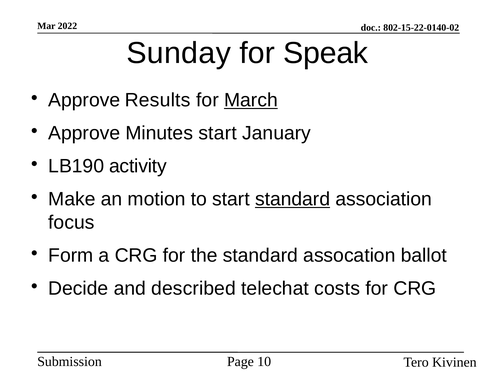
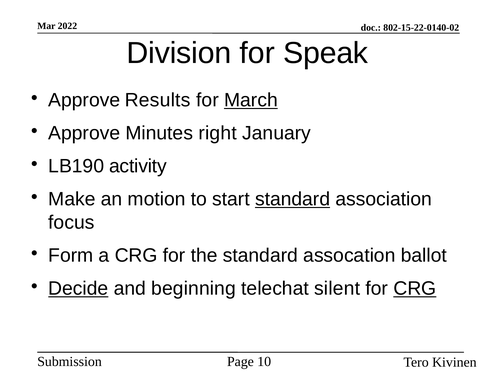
Sunday: Sunday -> Division (179, 53)
Minutes start: start -> right (218, 133)
Decide underline: none -> present (78, 288)
described: described -> beginning (194, 288)
costs: costs -> silent (337, 288)
CRG underline: none -> present (415, 288)
